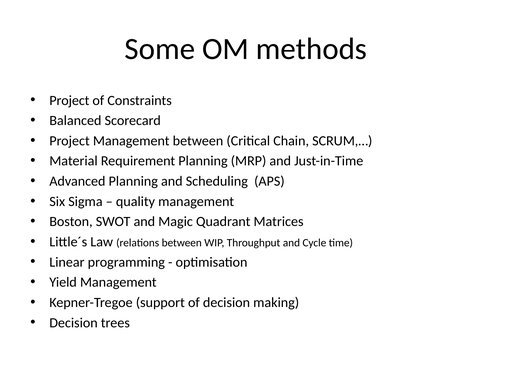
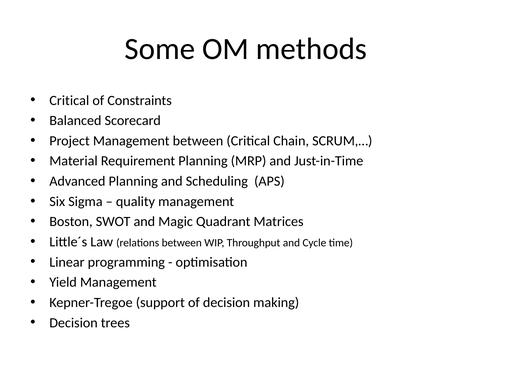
Project: Project -> Critical (69, 101)
